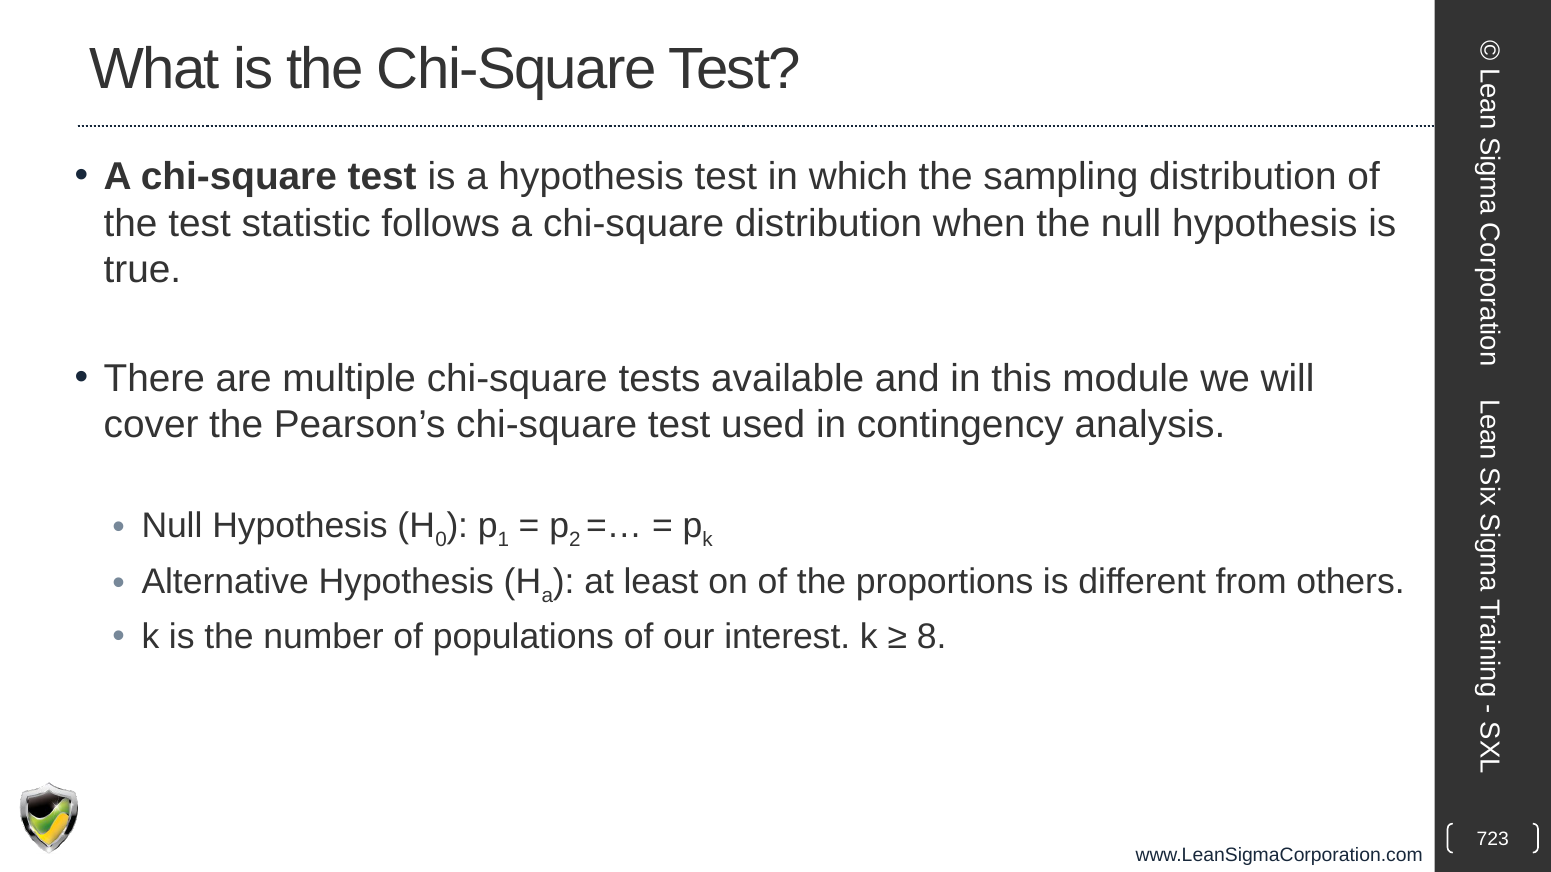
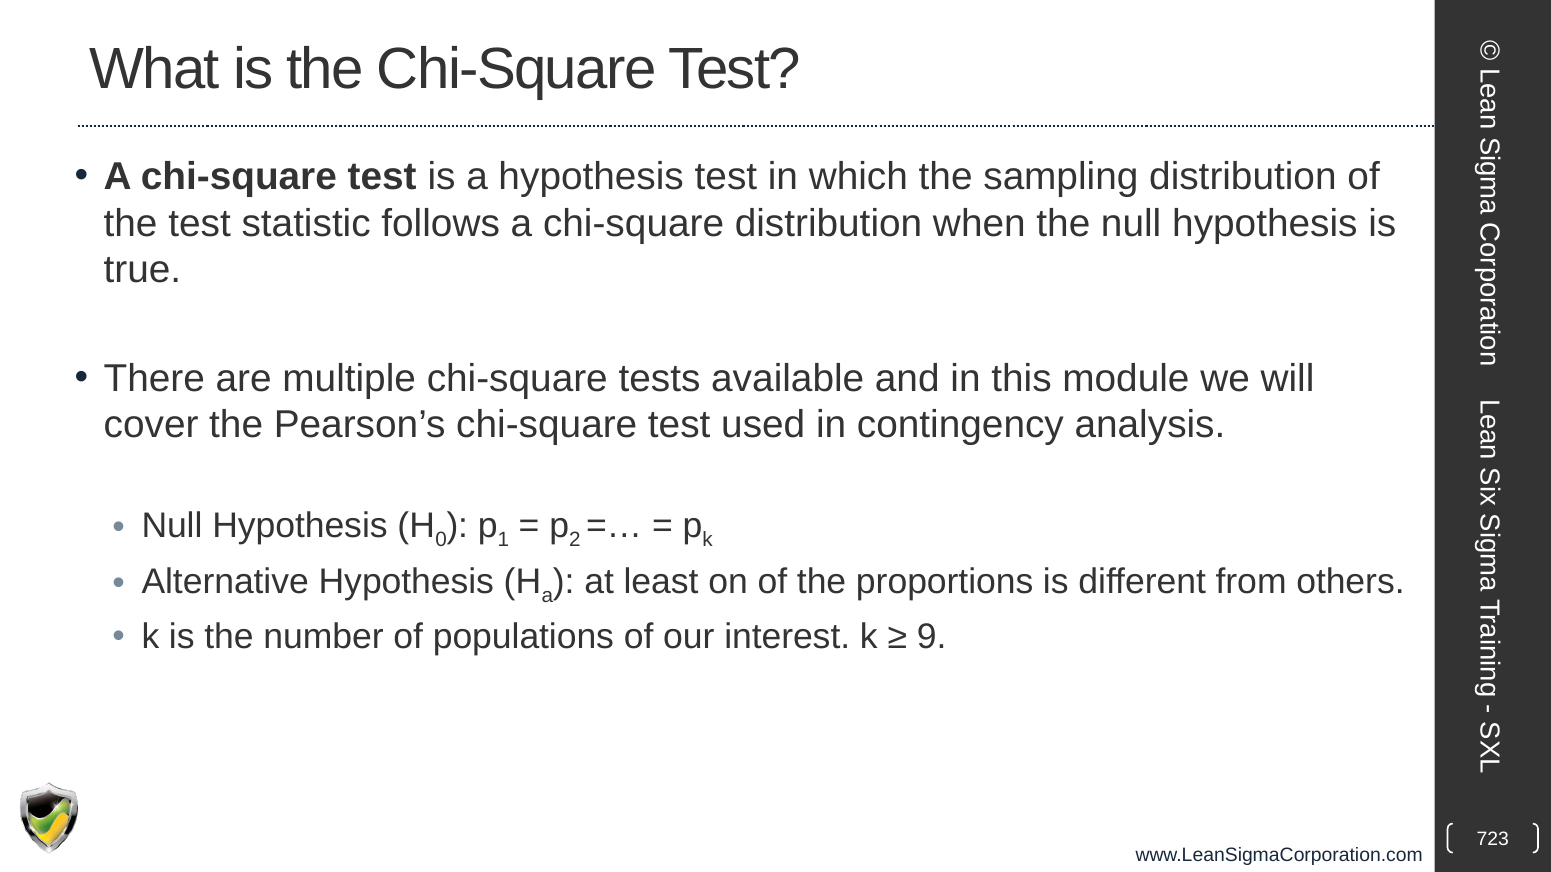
8: 8 -> 9 (932, 638)
